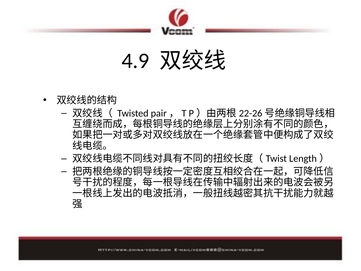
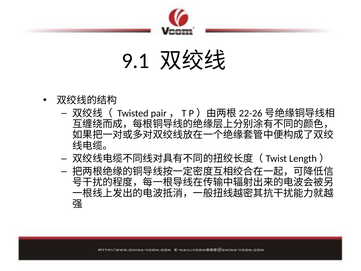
4.9: 4.9 -> 9.1 (135, 61)
